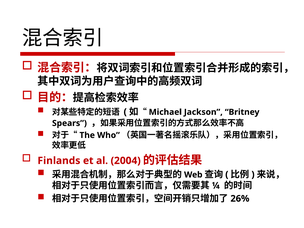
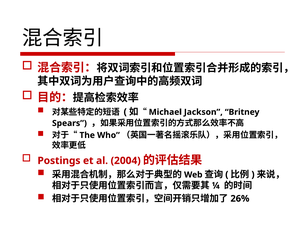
Finlands: Finlands -> Postings (59, 161)
